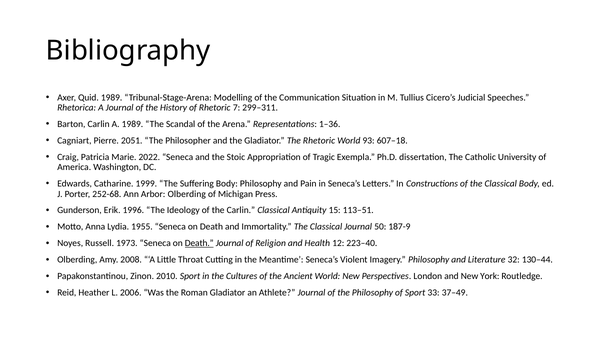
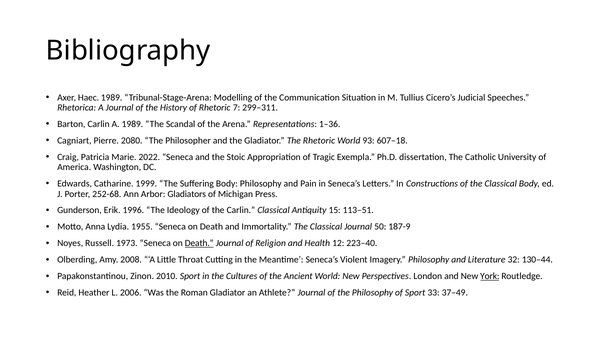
Quid: Quid -> Haec (88, 98)
2051: 2051 -> 2080 (132, 141)
Arbor Olberding: Olberding -> Gladiators (187, 194)
York underline: none -> present (490, 276)
